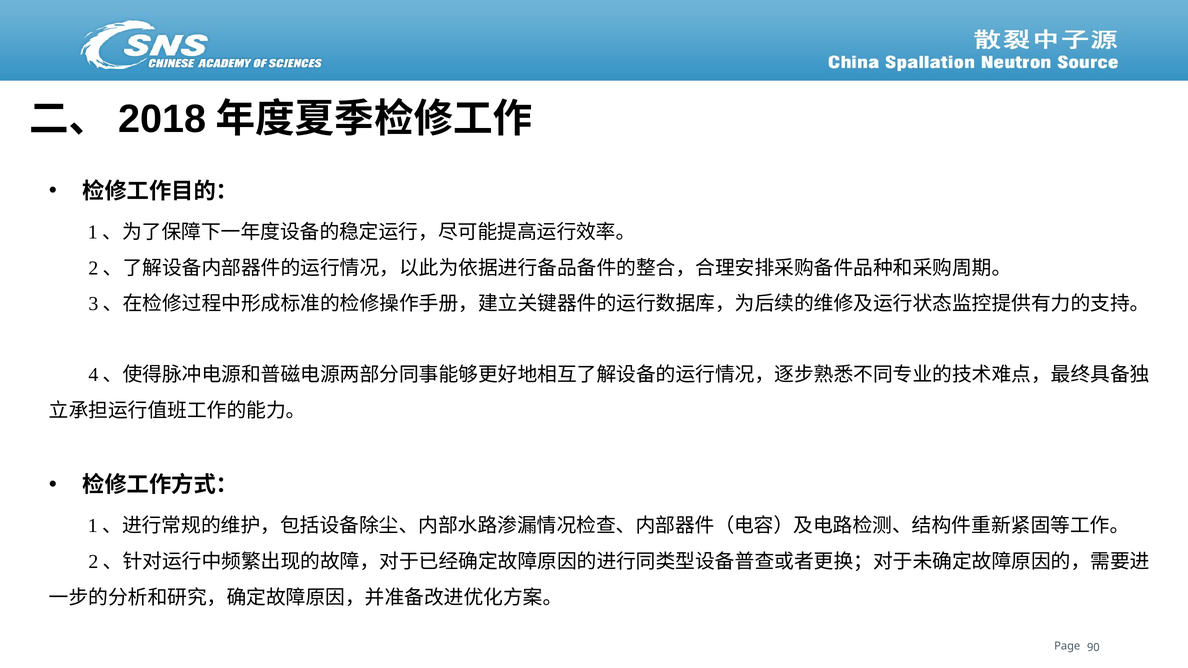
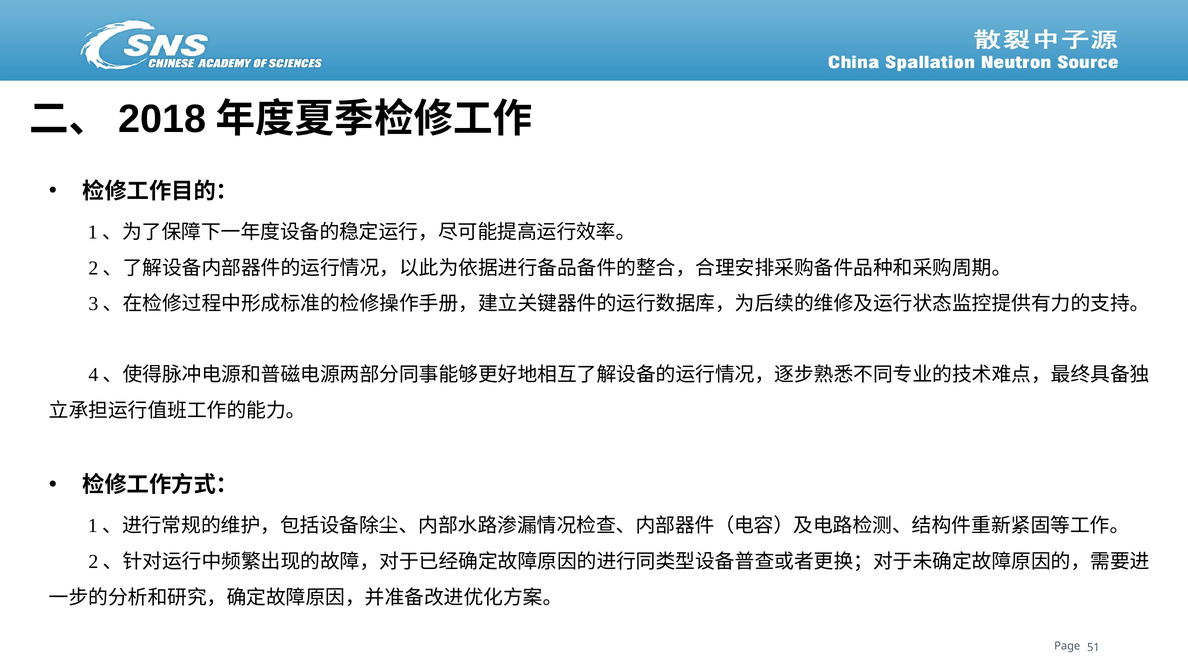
90: 90 -> 51 (1093, 648)
